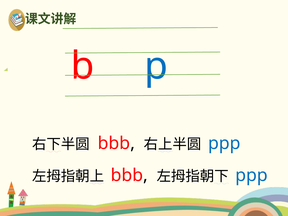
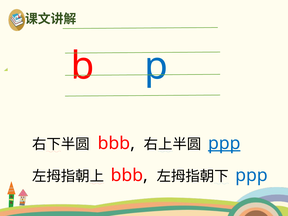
ppp underline: none -> present (224, 143)
